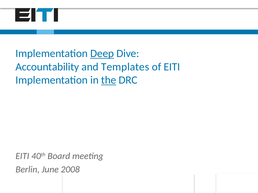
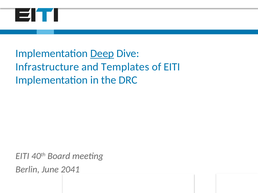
Accountability: Accountability -> Infrastructure (47, 67)
the underline: present -> none (109, 80)
2008: 2008 -> 2041 (70, 170)
